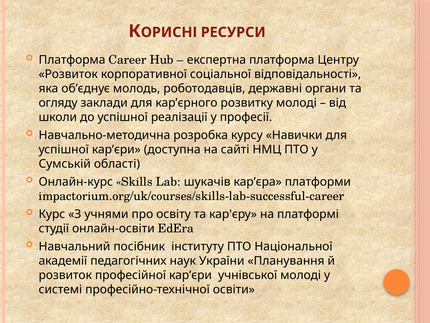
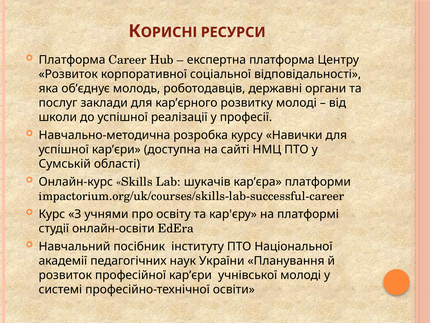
огляду: огляду -> послуг (58, 103)
